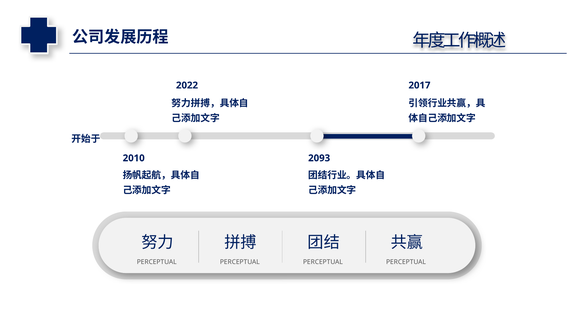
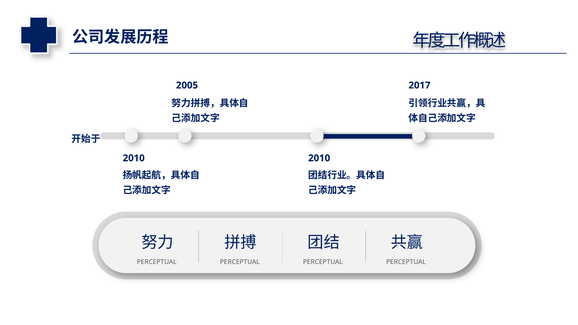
2022: 2022 -> 2005 (187, 85)
2093: 2093 -> 2010 (319, 158)
